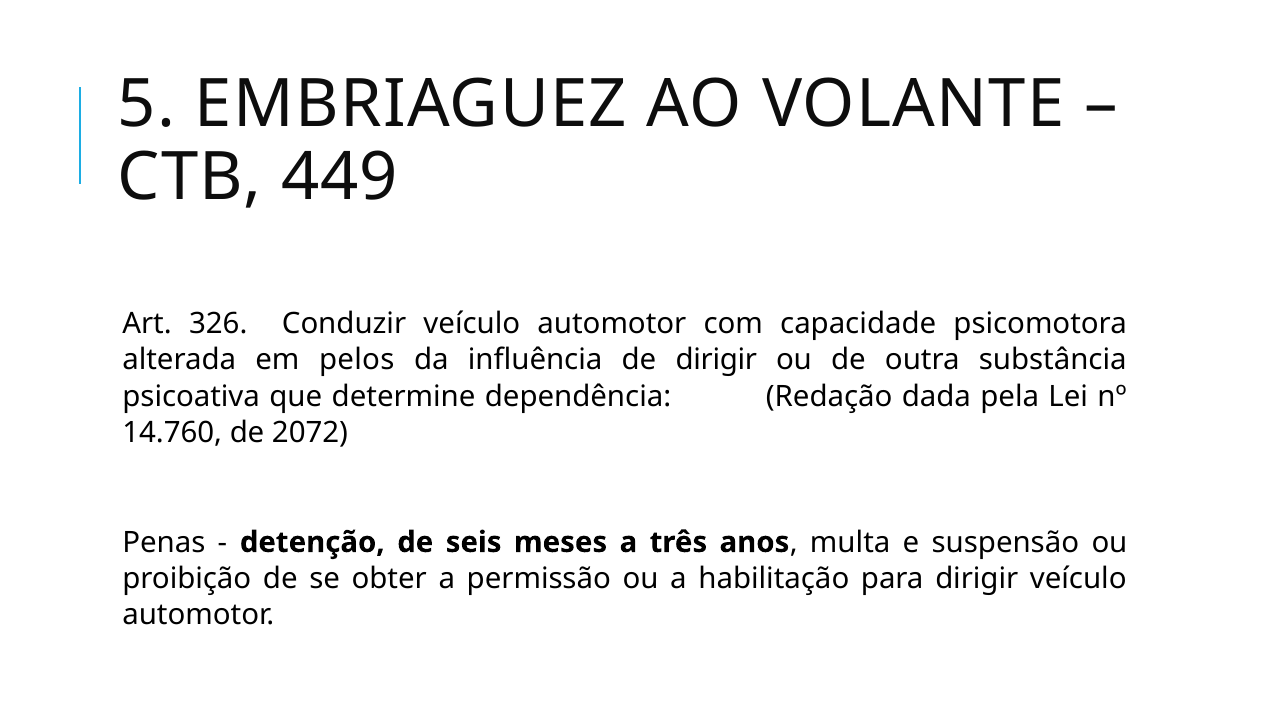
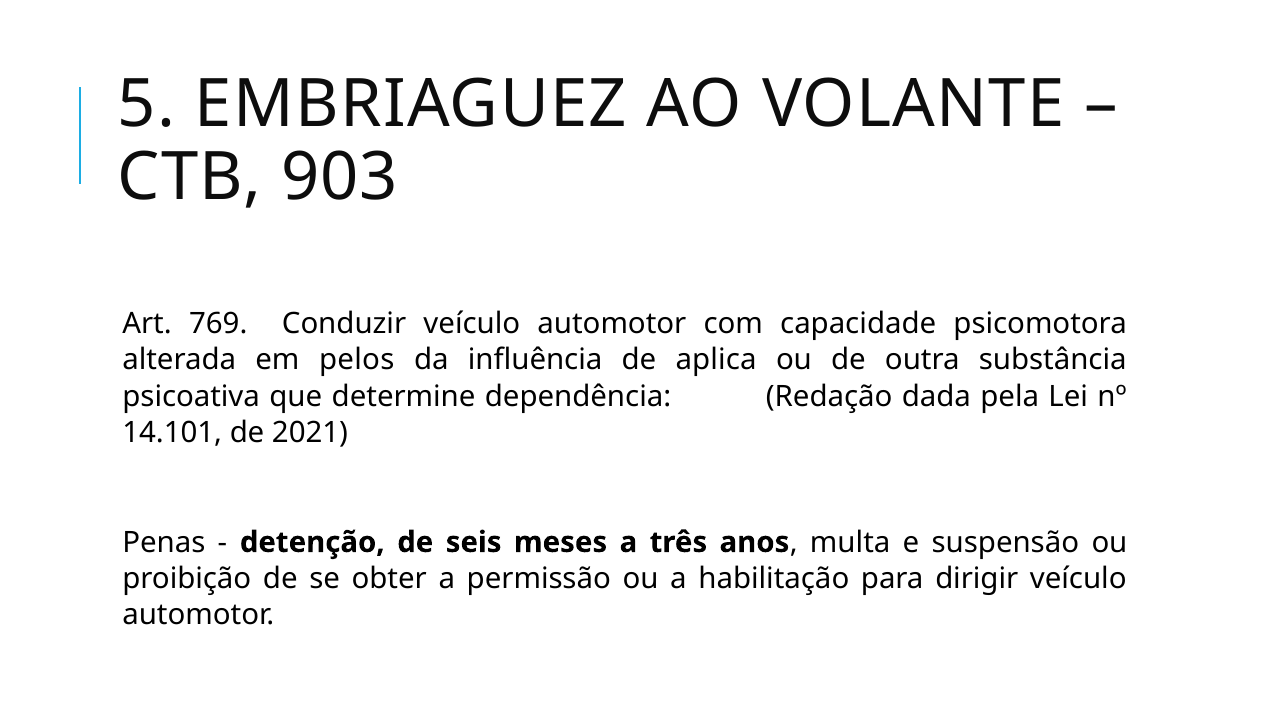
449: 449 -> 903 (340, 177)
326: 326 -> 769 (218, 324)
de dirigir: dirigir -> aplica (716, 360)
14.760: 14.760 -> 14.101 (172, 432)
2072: 2072 -> 2021 (310, 432)
